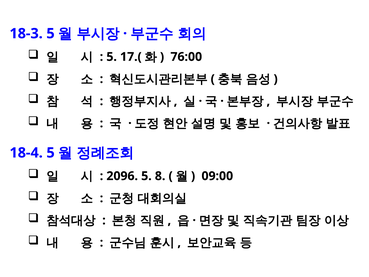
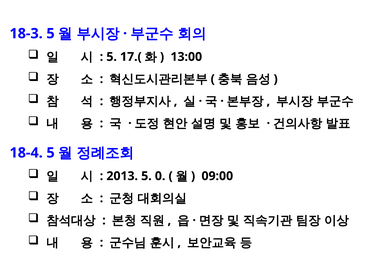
76:00: 76:00 -> 13:00 (186, 57)
2096: 2096 -> 2013 (122, 176)
8: 8 -> 0 (160, 176)
